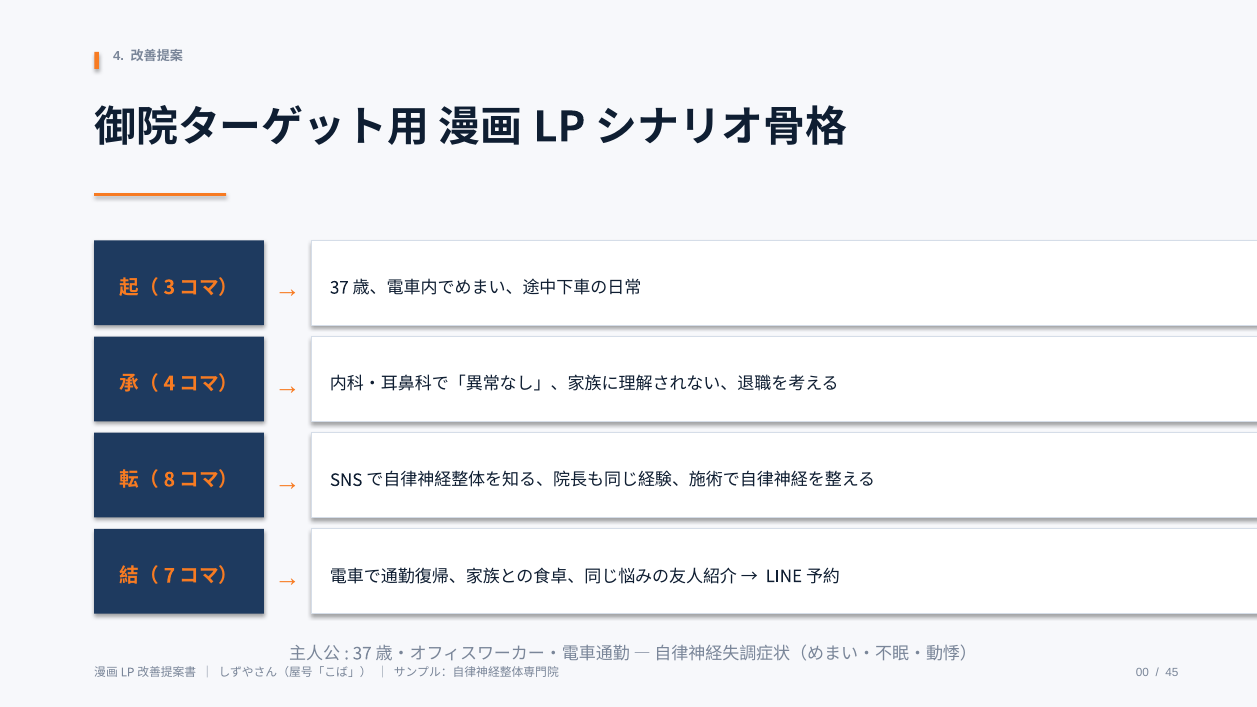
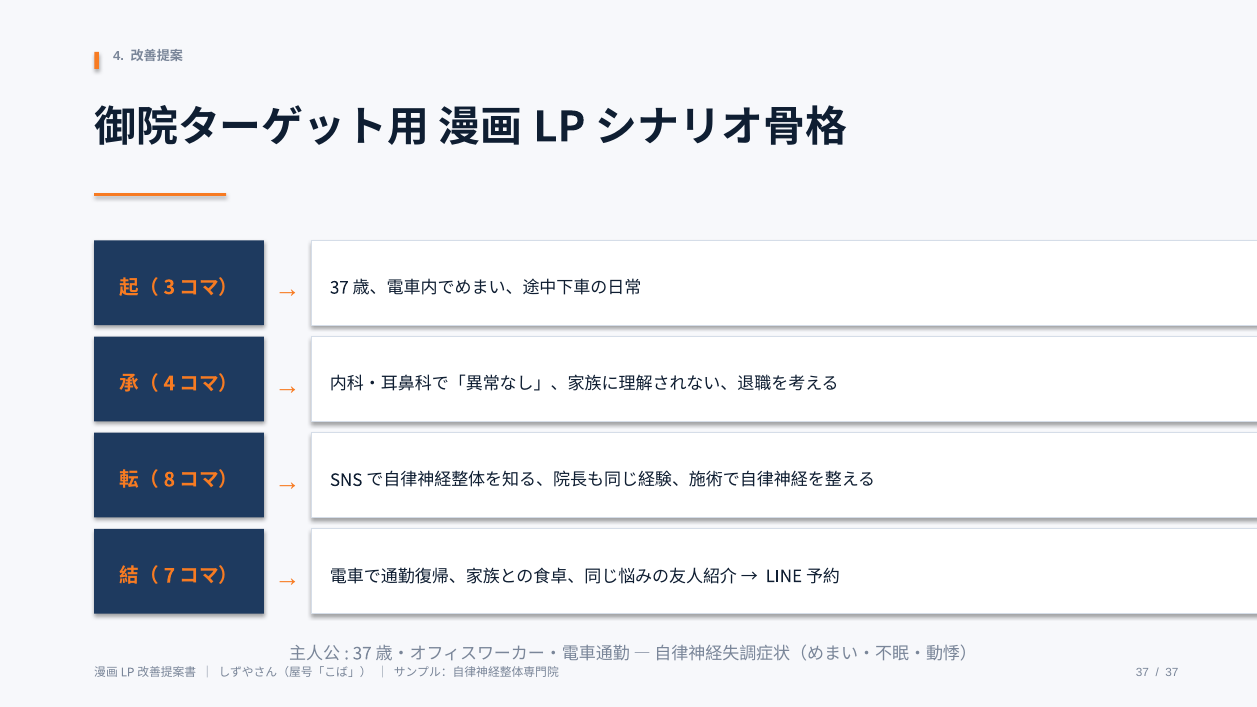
00: 00 -> 37 (1142, 673)
45: 45 -> 37 (1172, 673)
